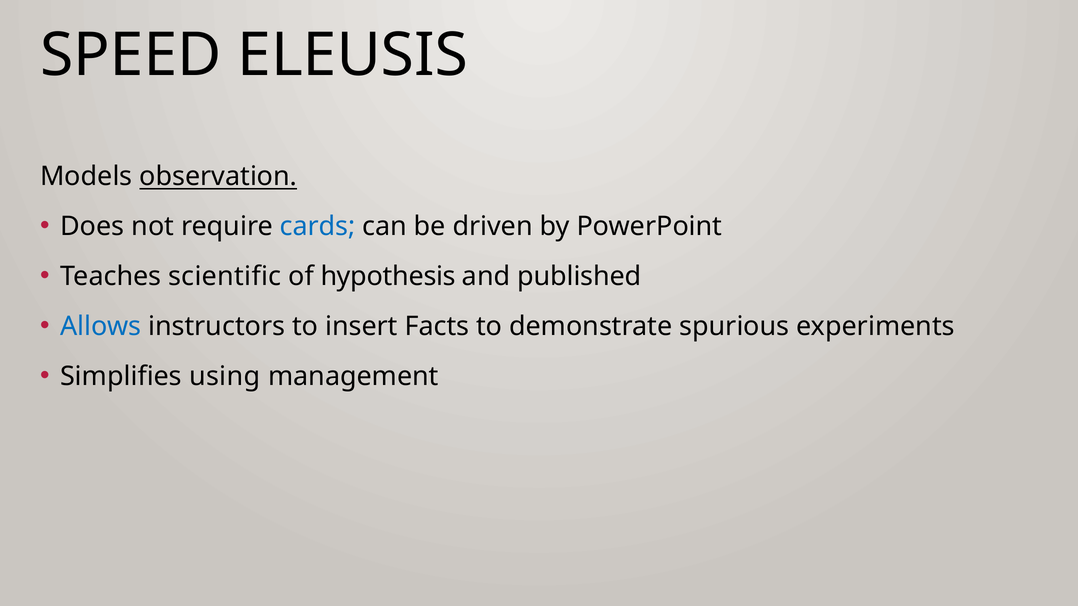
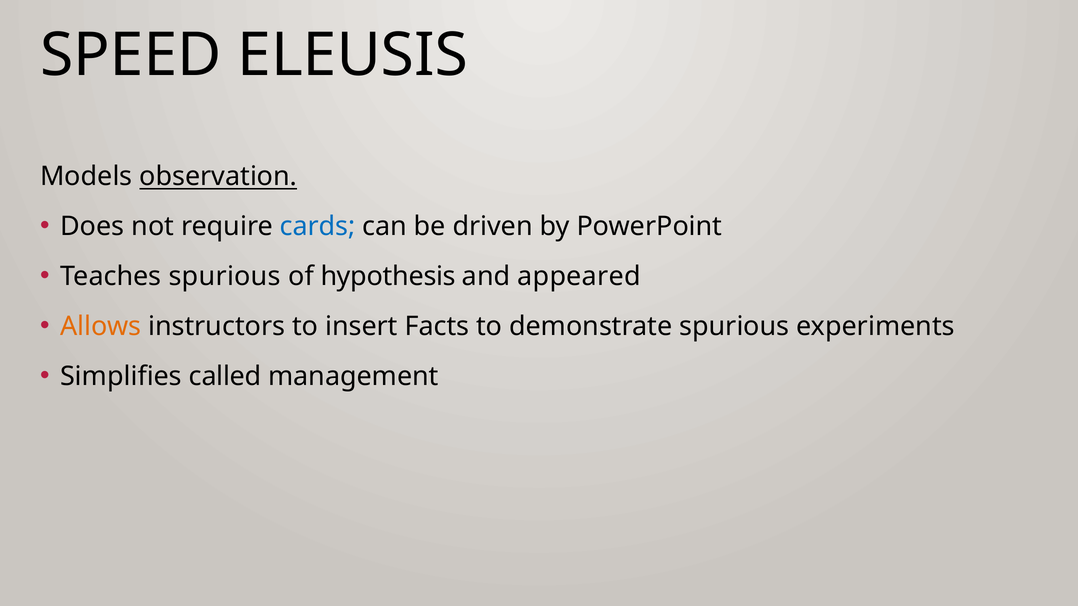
Teaches scientific: scientific -> spurious (225, 277)
published: published -> appeared (579, 277)
Allows colour: blue -> orange (101, 327)
using: using -> called (225, 377)
